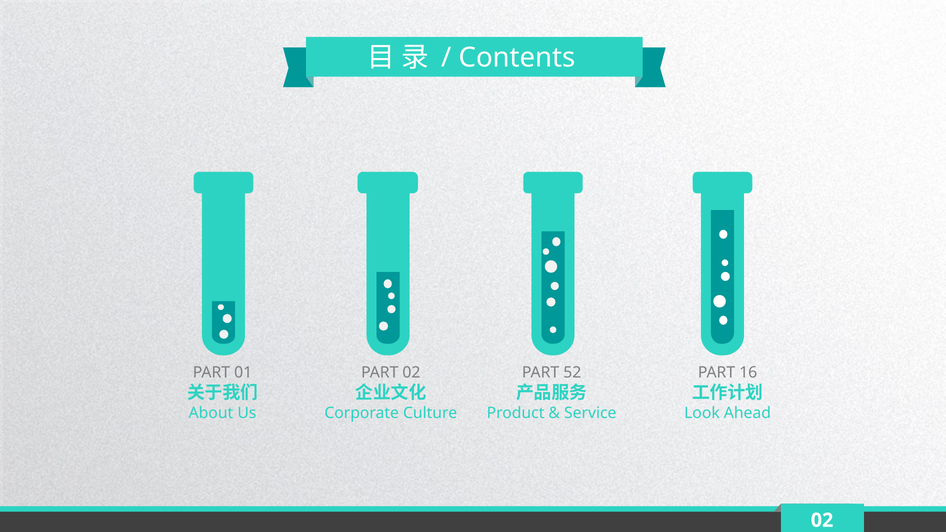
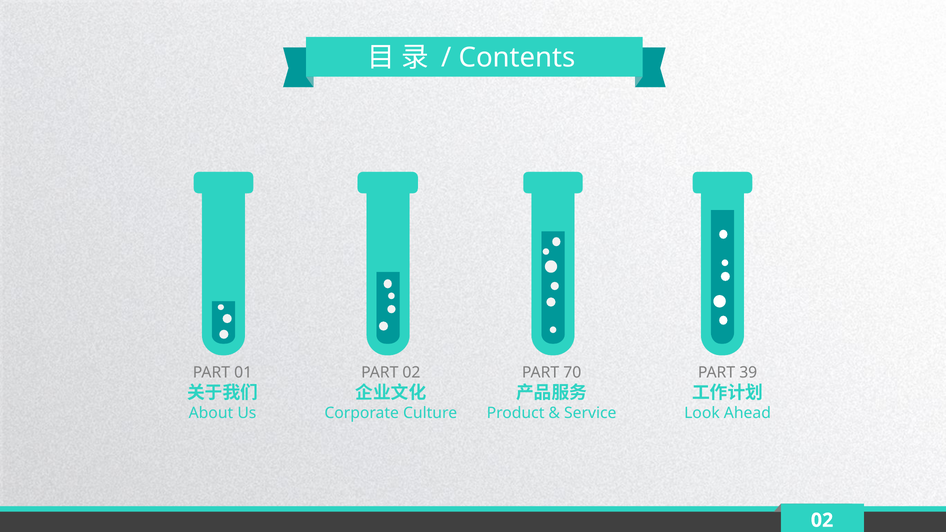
52: 52 -> 70 (572, 373)
16: 16 -> 39 (748, 373)
